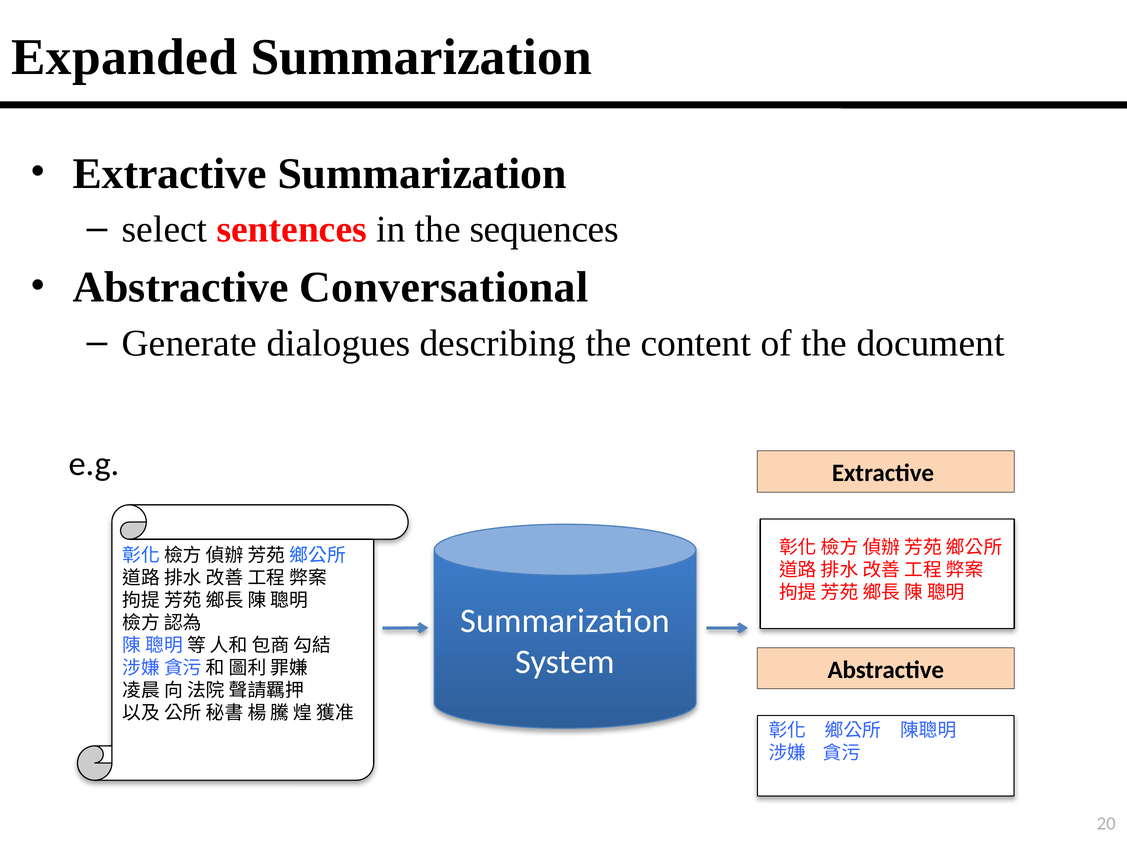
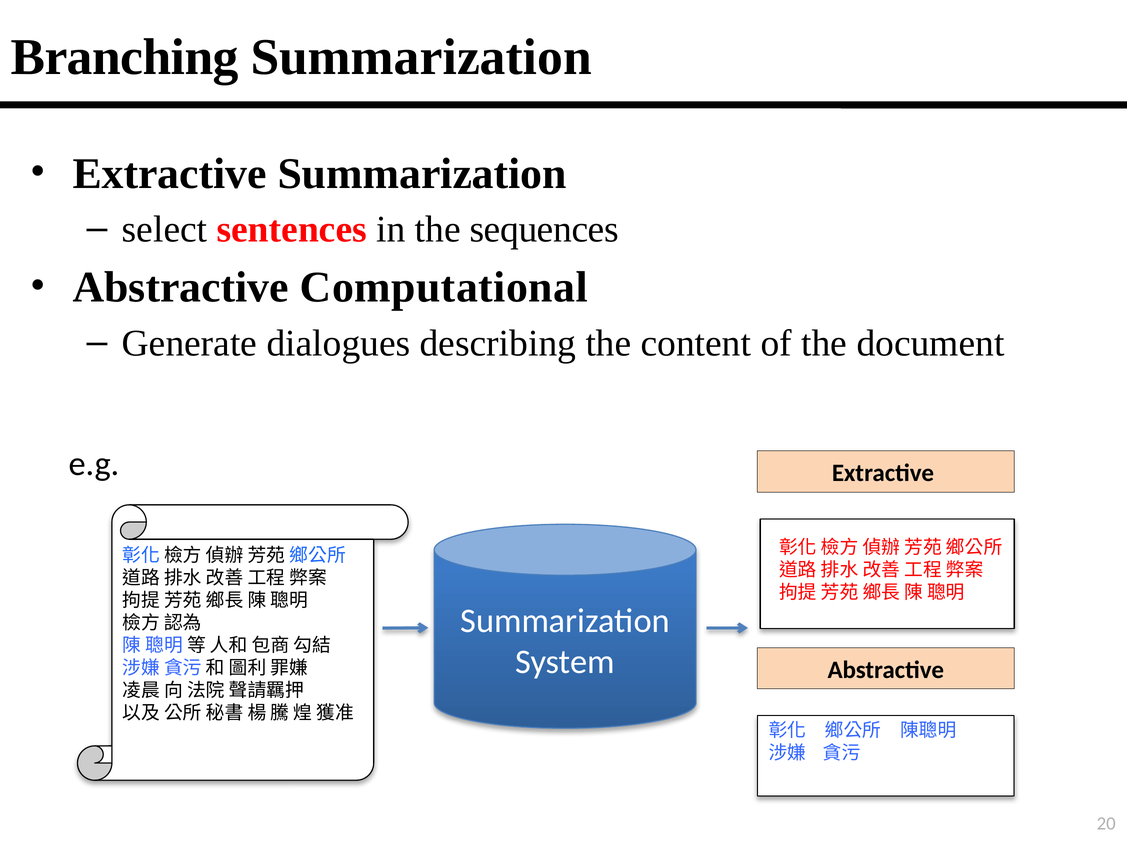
Expanded: Expanded -> Branching (125, 57)
Conversational: Conversational -> Computational (444, 288)
